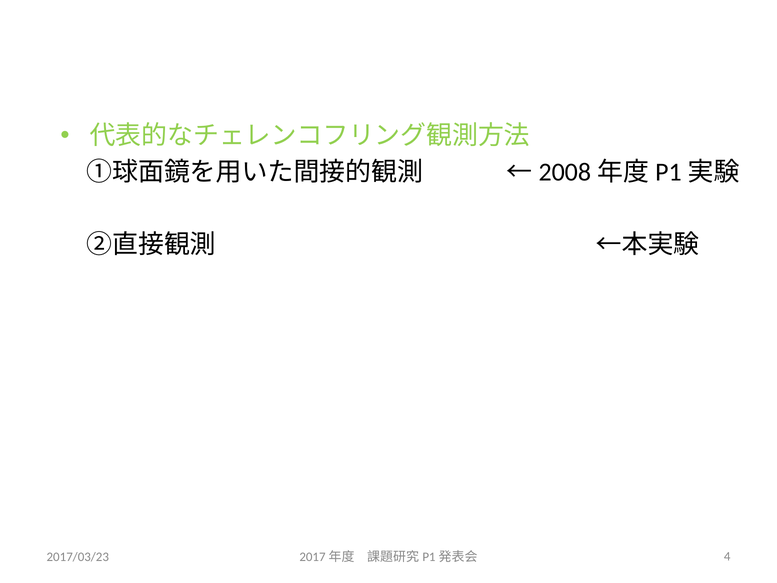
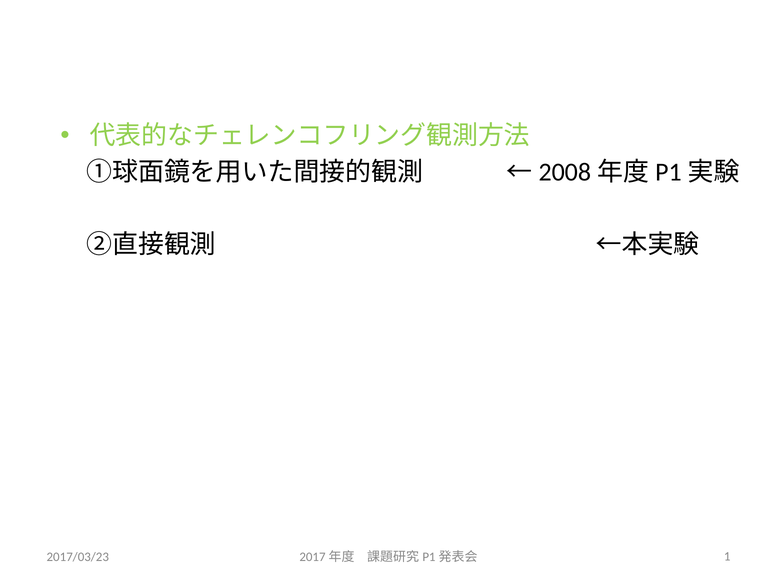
4: 4 -> 1 (727, 556)
